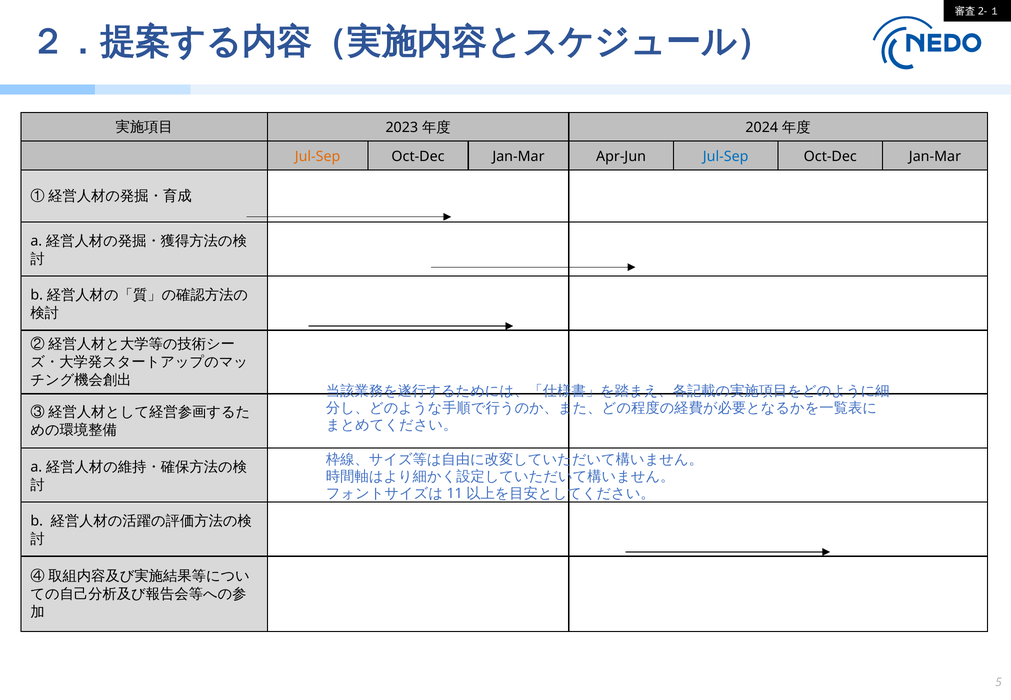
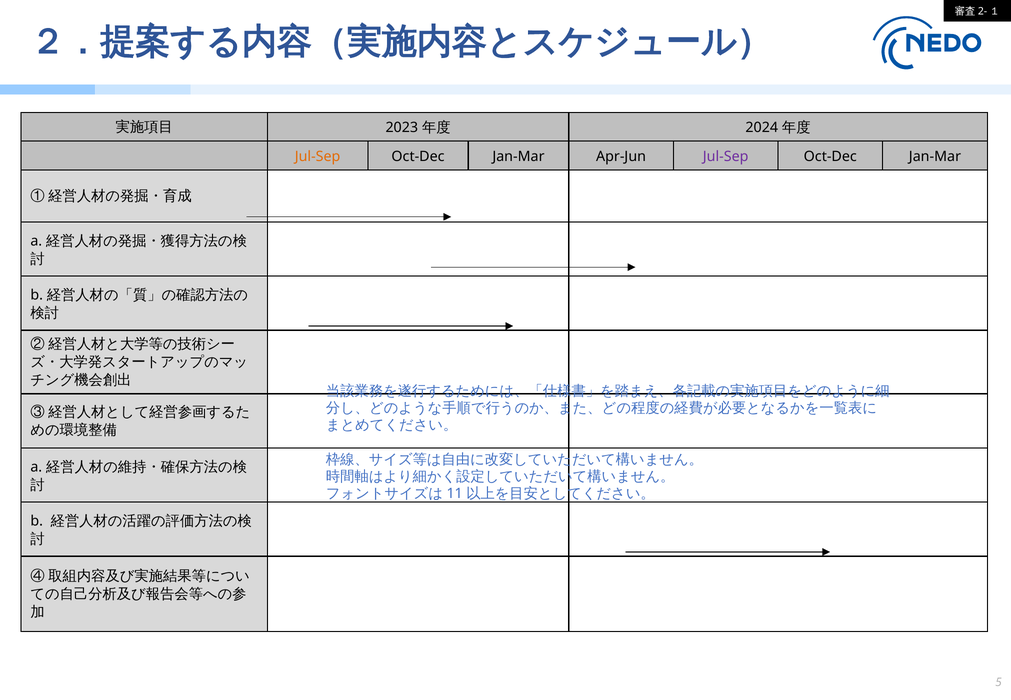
Jul-Sep colour: blue -> purple (726, 156)
